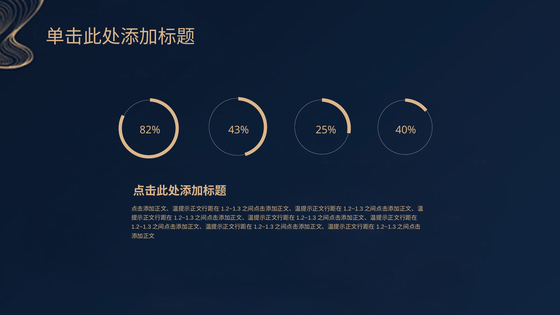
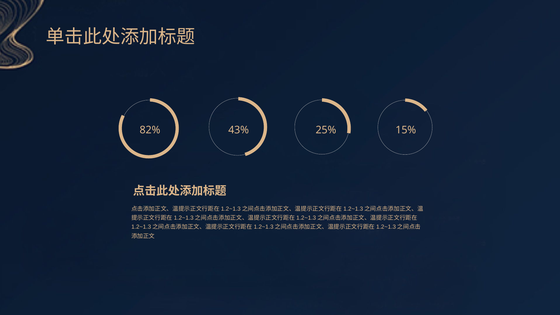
40%: 40% -> 15% (406, 130)
